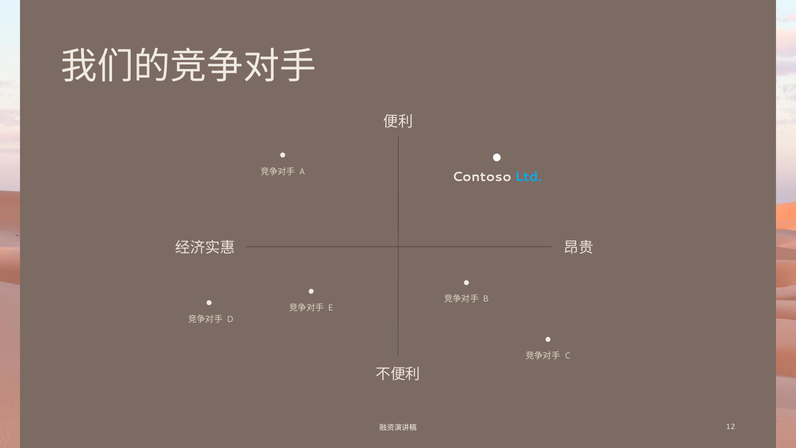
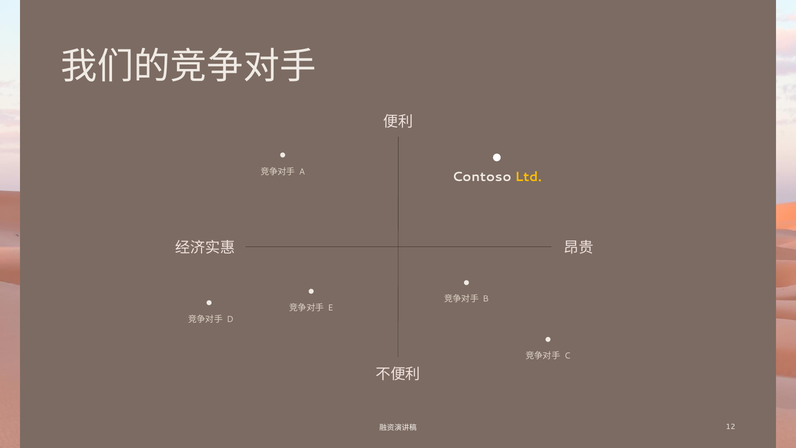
Ltd colour: light blue -> yellow (528, 177)
